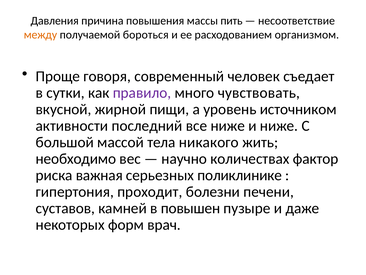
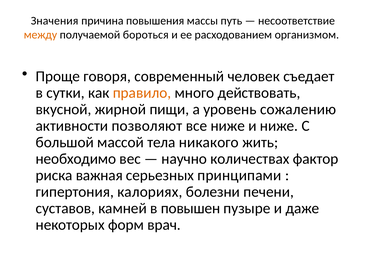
Давления: Давления -> Значения (55, 21)
пить: пить -> путь (231, 21)
правило colour: purple -> orange (142, 93)
чувствовать: чувствовать -> действовать (259, 93)
источником: источником -> сожалению (298, 109)
последний: последний -> позволяют (147, 126)
поликлинике: поликлинике -> принципами (239, 175)
проходит: проходит -> калориях (150, 191)
